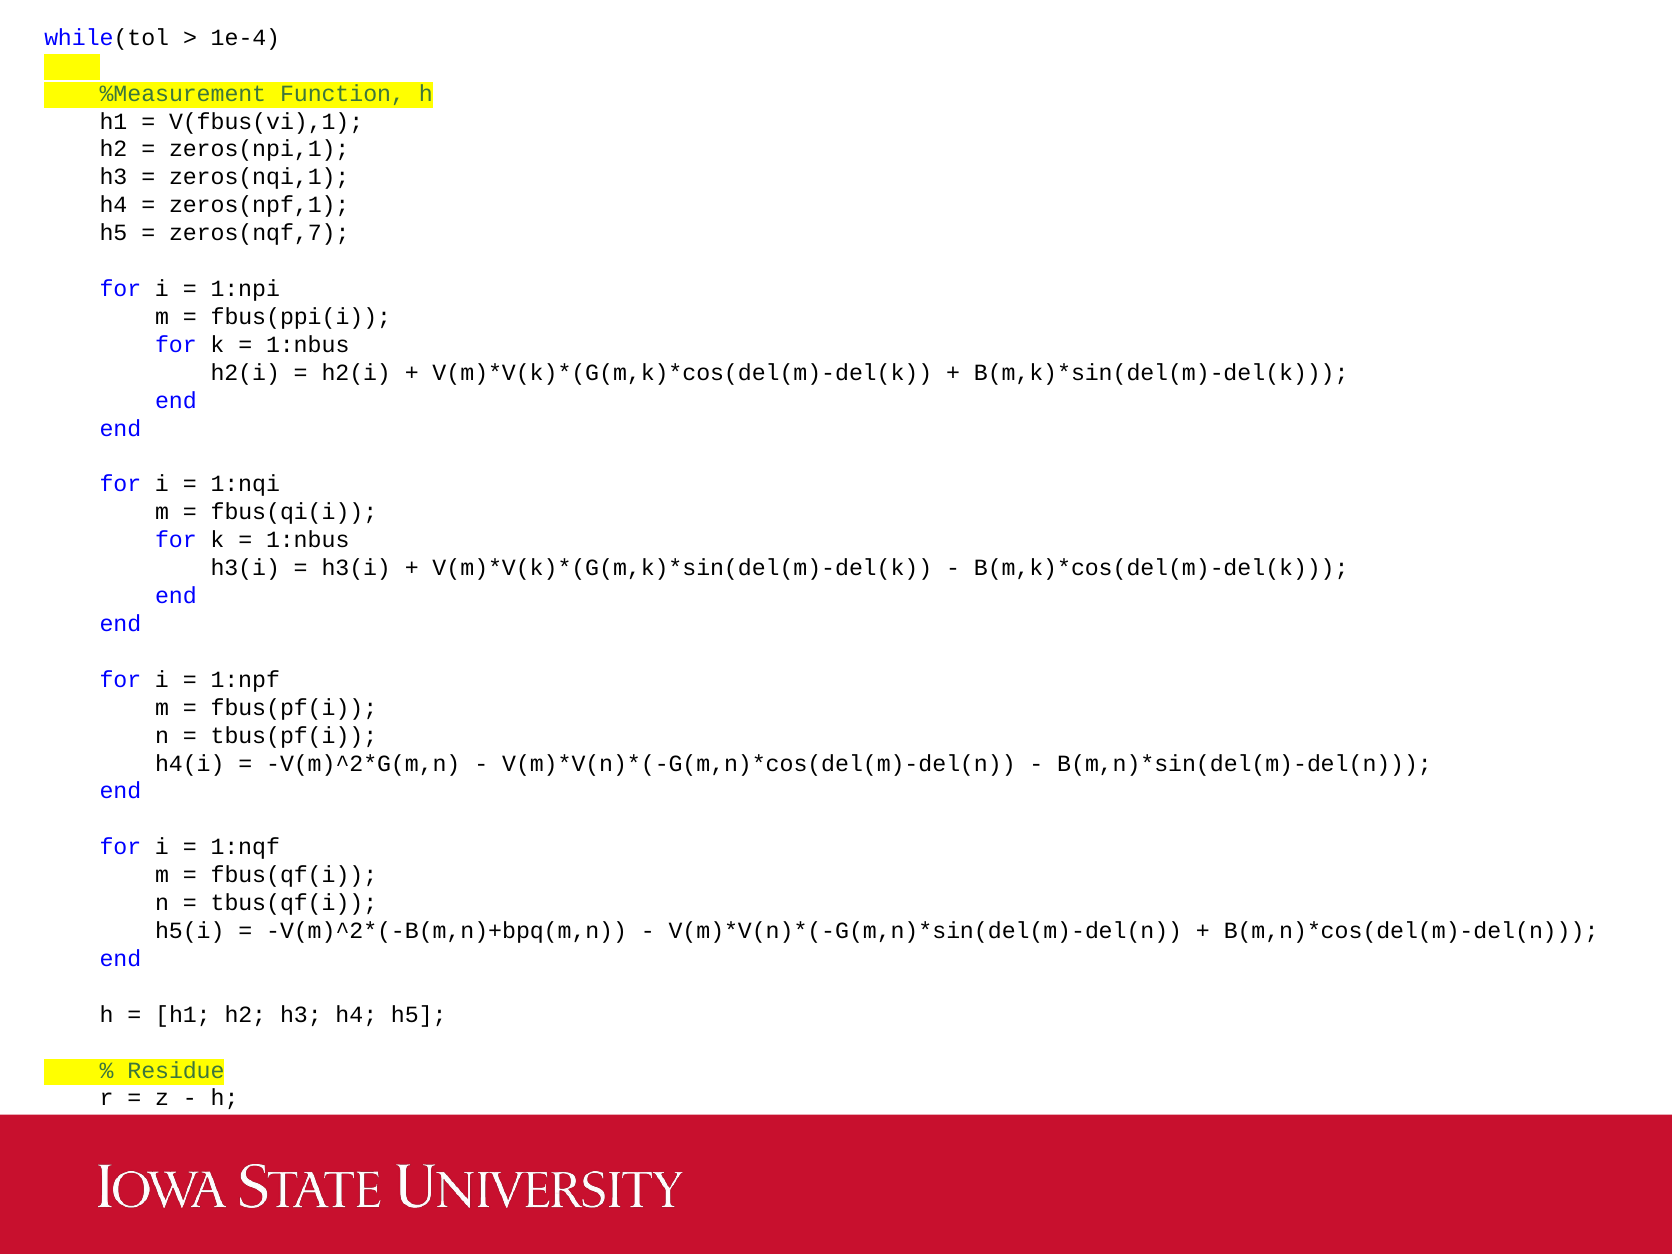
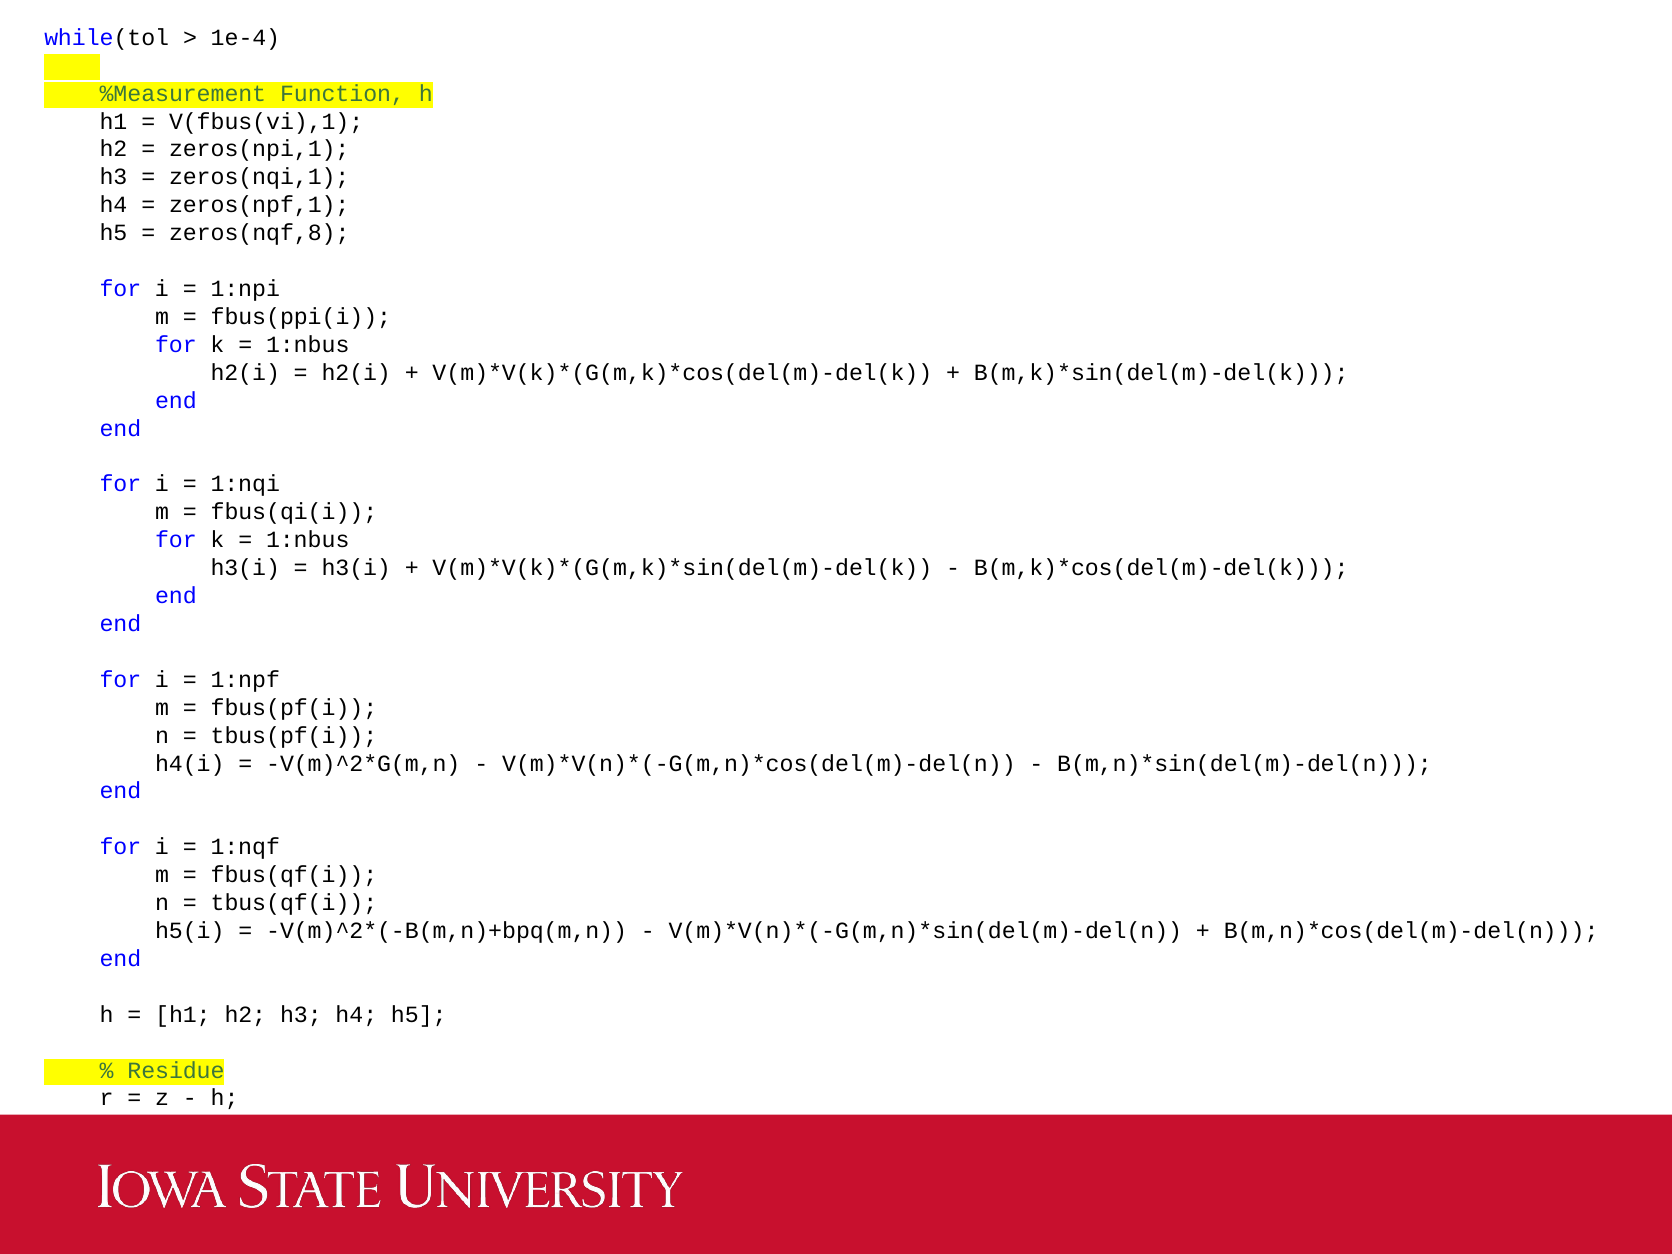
zeros(nqf,7: zeros(nqf,7 -> zeros(nqf,8 (259, 233)
